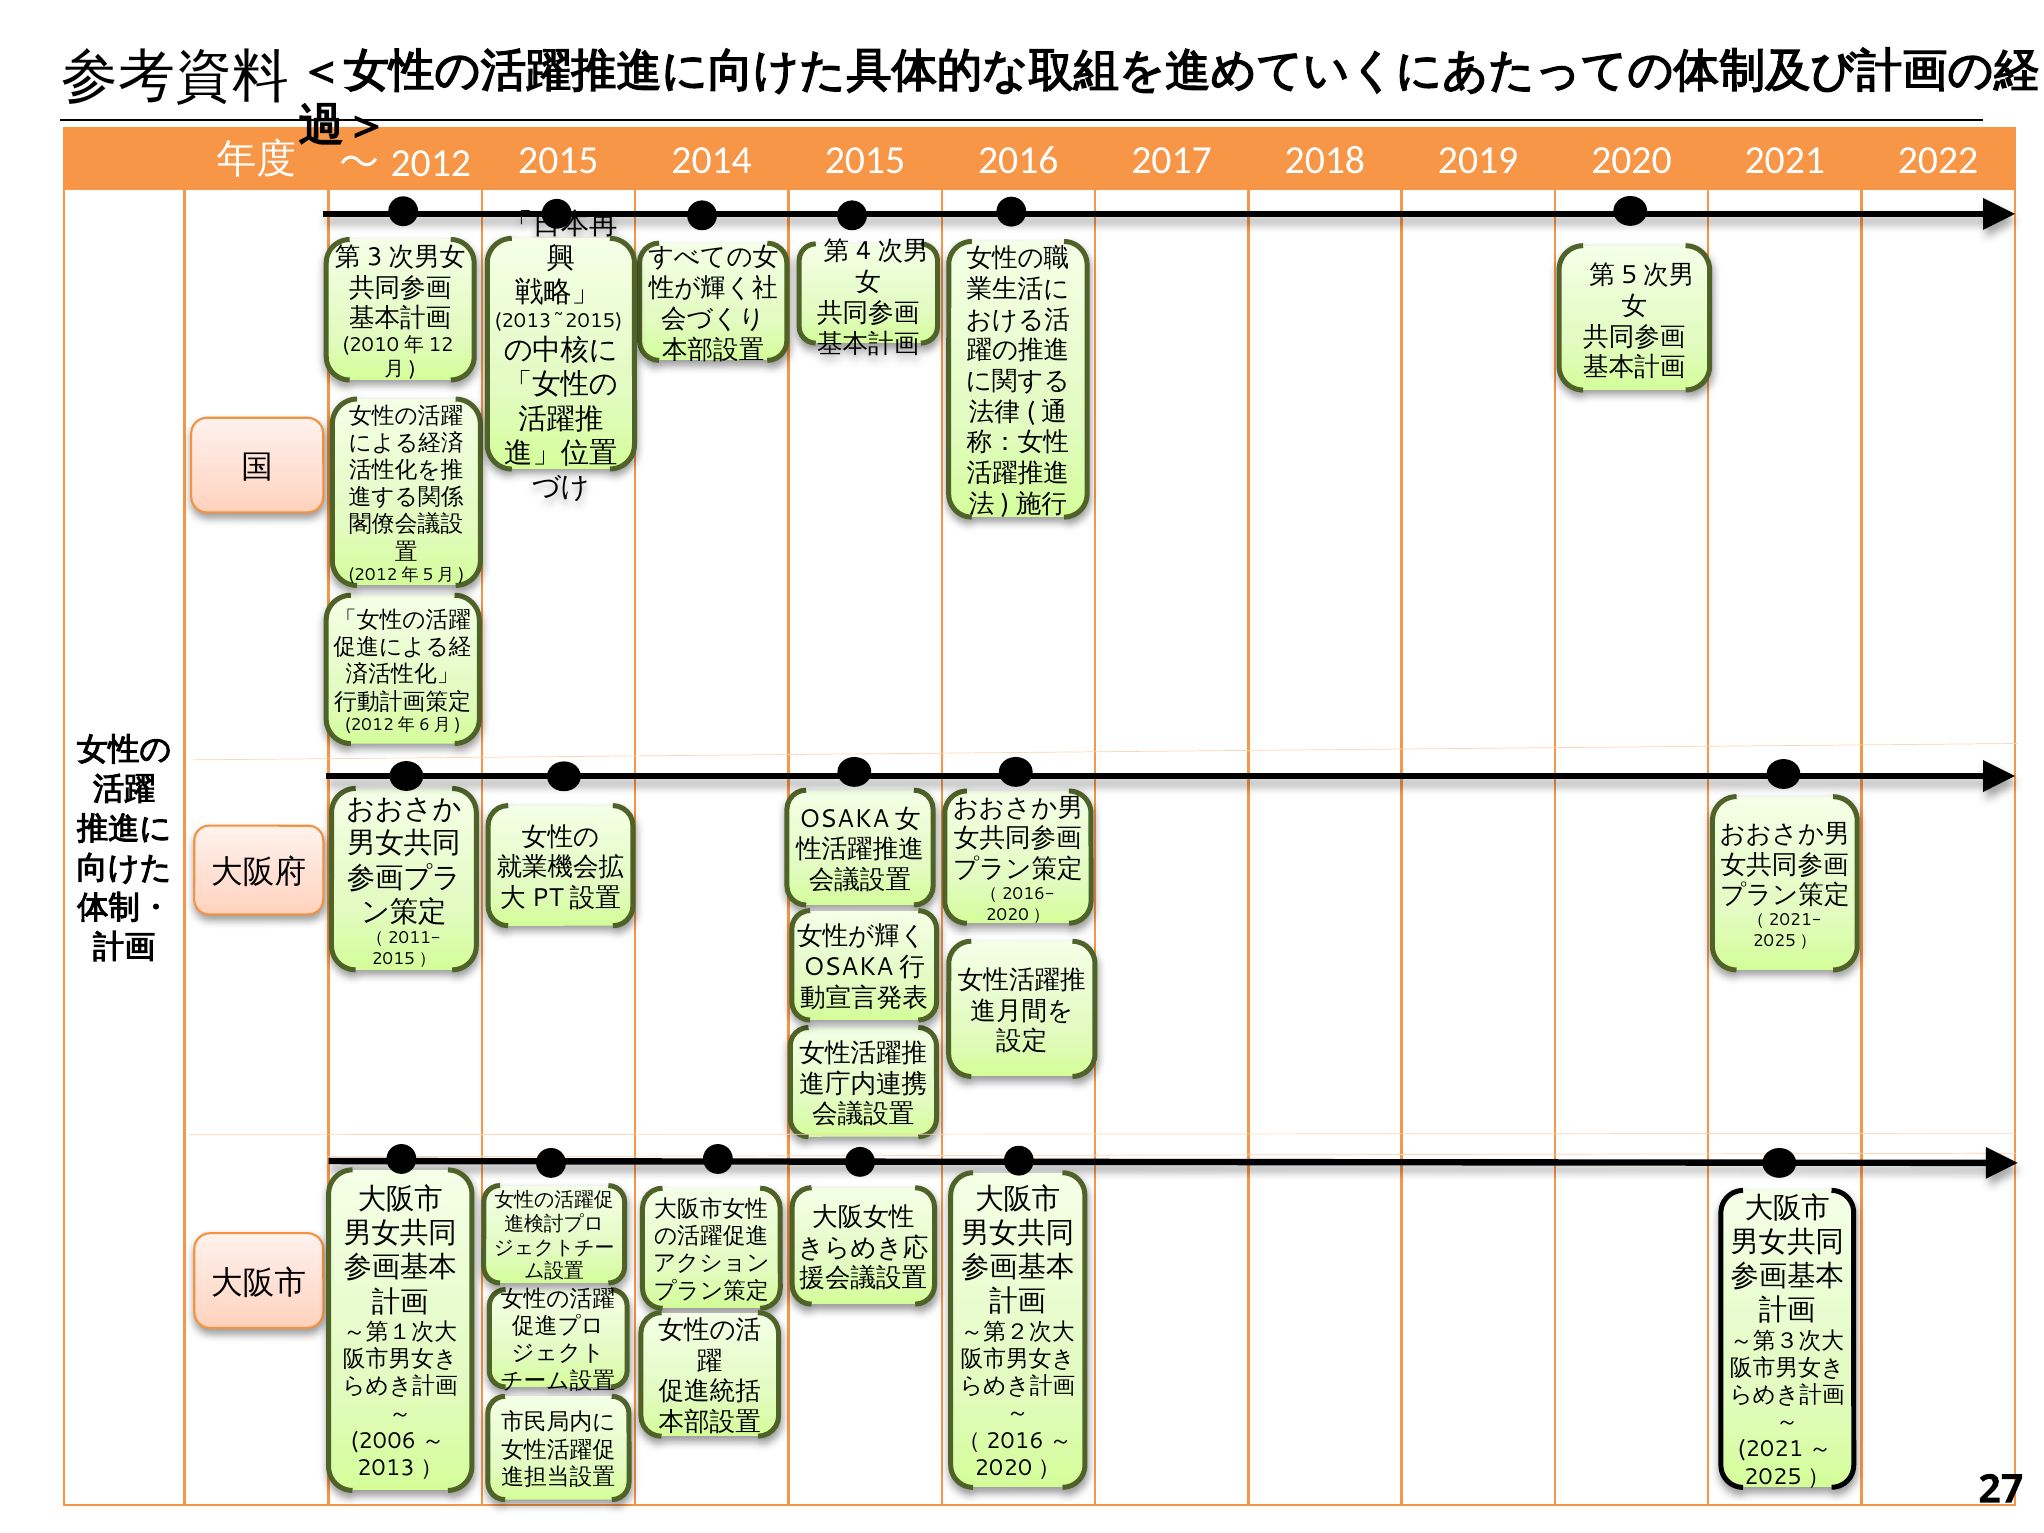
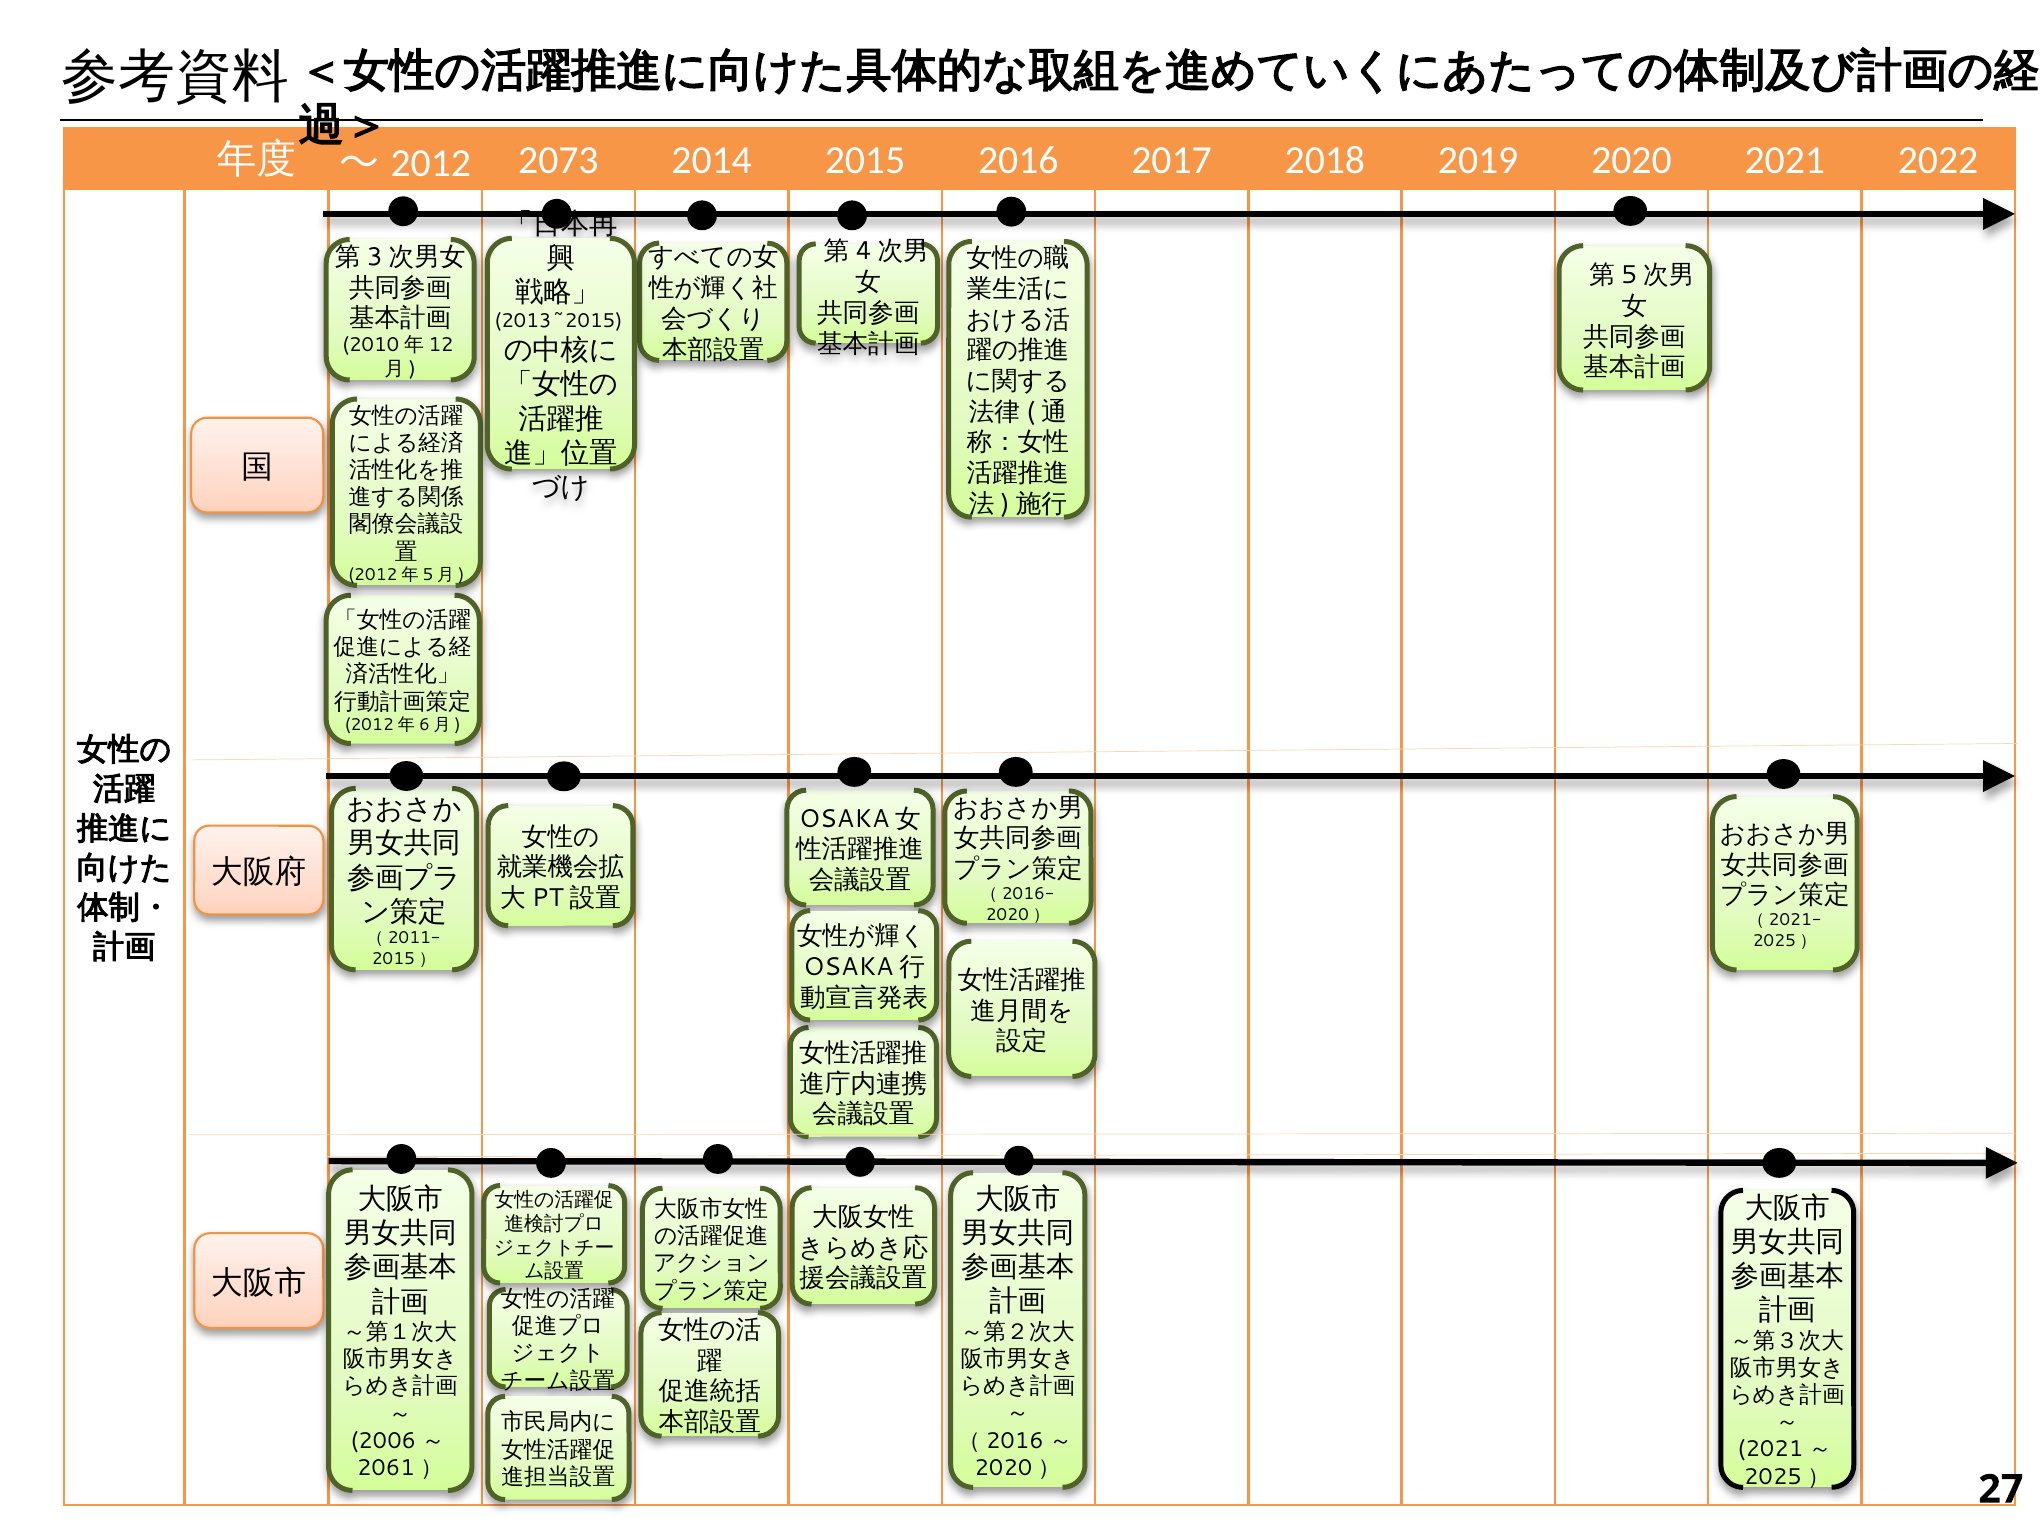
2015: 2015 -> 2073 (558, 160)
2013: 2013 -> 2061 (386, 1468)
